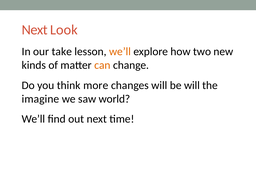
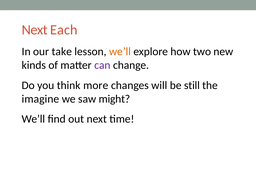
Look: Look -> Each (64, 30)
can colour: orange -> purple (102, 65)
be will: will -> still (192, 85)
world: world -> might (114, 99)
